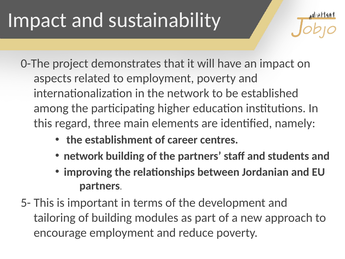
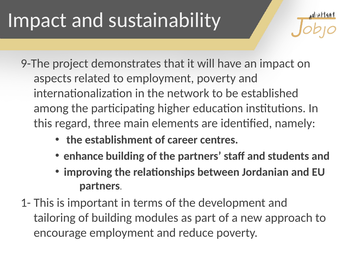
0-The: 0-The -> 9-The (35, 63)
network: network -> enhance (84, 156)
5-: 5- -> 1- (26, 203)
